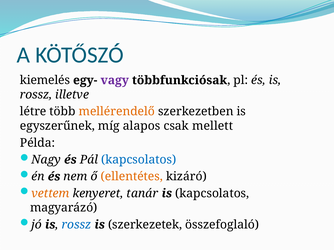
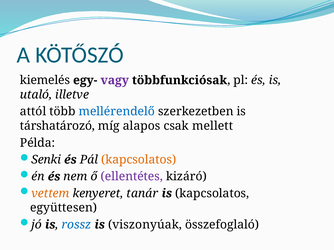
rossz: rossz -> utaló (36, 95)
létre: létre -> attól (33, 112)
mellérendelő colour: orange -> blue (117, 112)
egyszerűnek: egyszerűnek -> társhatározó (57, 126)
Nagy: Nagy -> Senki (46, 160)
kapcsolatos colour: blue -> orange (139, 160)
ellentétes colour: orange -> purple (132, 177)
magyarázó: magyarázó -> együttesen (64, 208)
szerkezetek: szerkezetek -> viszonyúak (145, 225)
